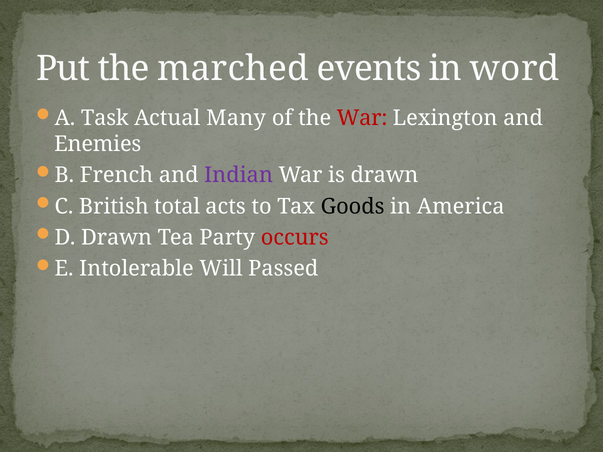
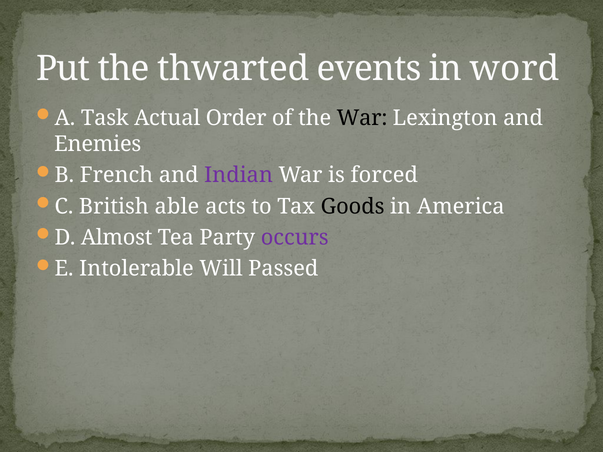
marched: marched -> thwarted (233, 69)
Many: Many -> Order (236, 118)
War colour: red -> black (362, 118)
is drawn: drawn -> forced (384, 175)
total: total -> able (177, 206)
D Drawn: Drawn -> Almost (117, 238)
occurs colour: red -> purple (295, 238)
